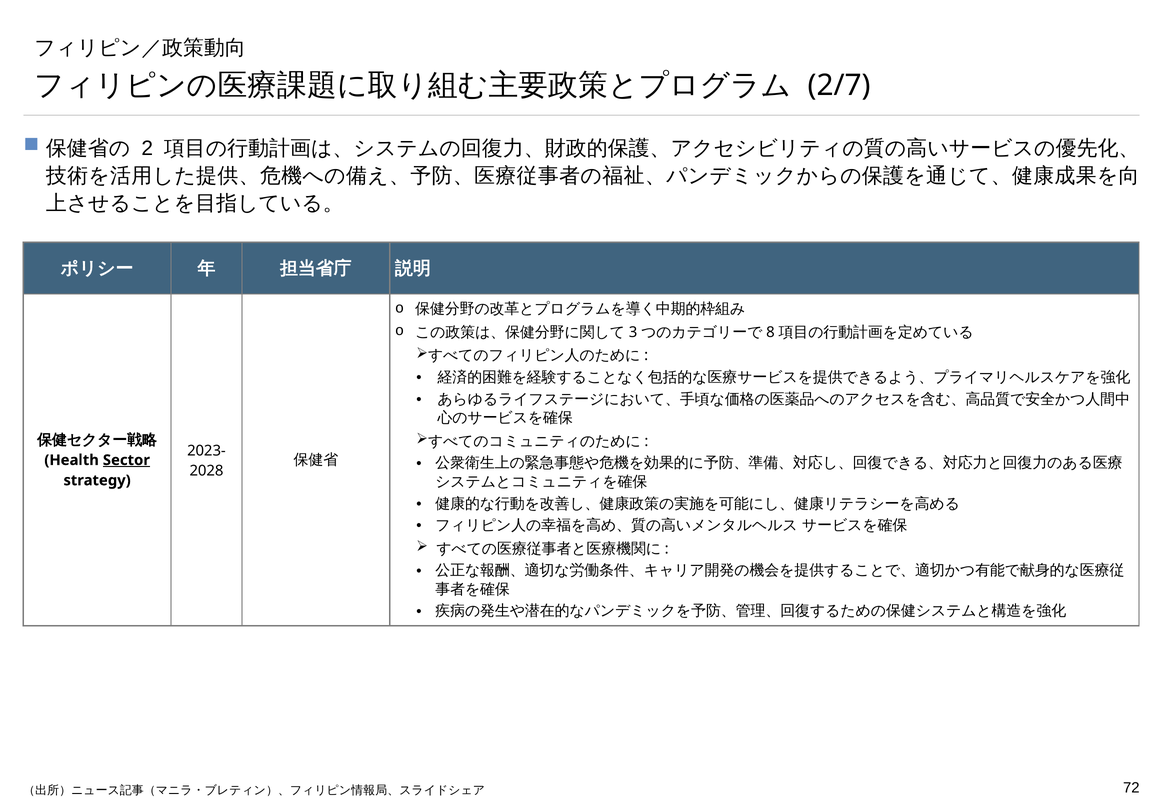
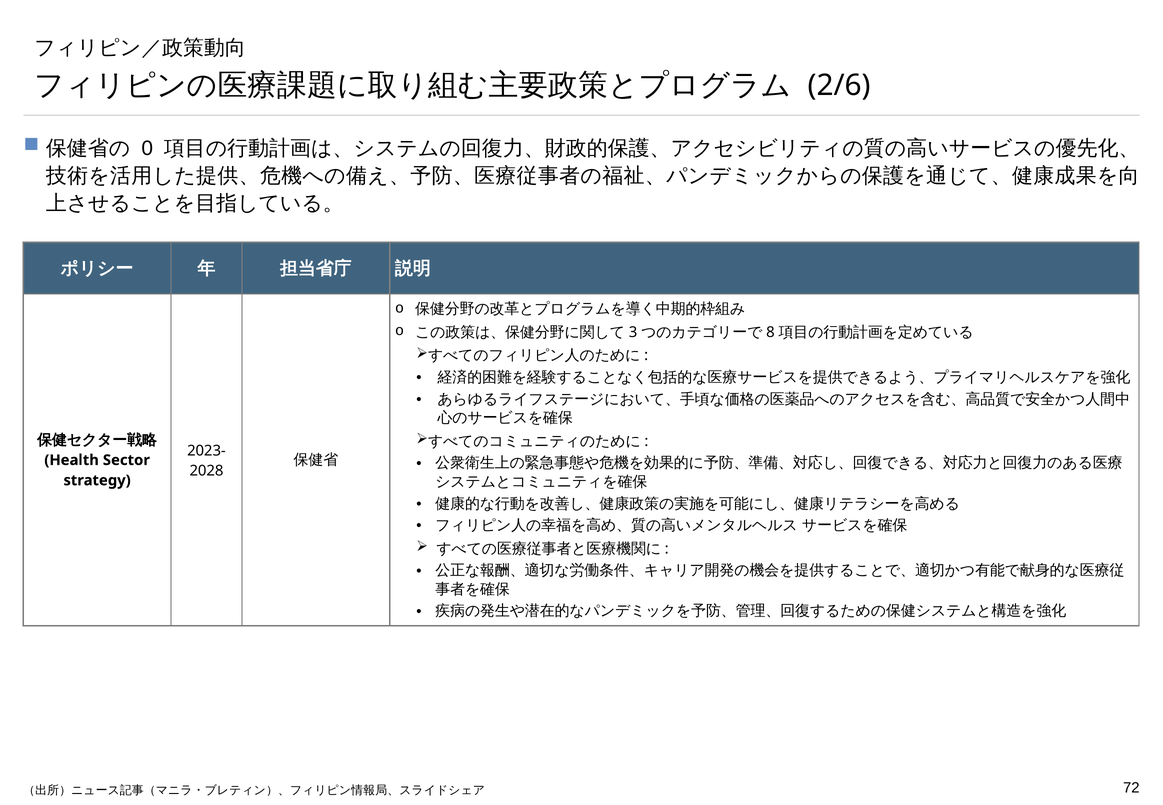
2/7: 2/7 -> 2/6 (839, 85)
2: 2 -> 0 (147, 148)
Sector underline: present -> none (126, 460)
